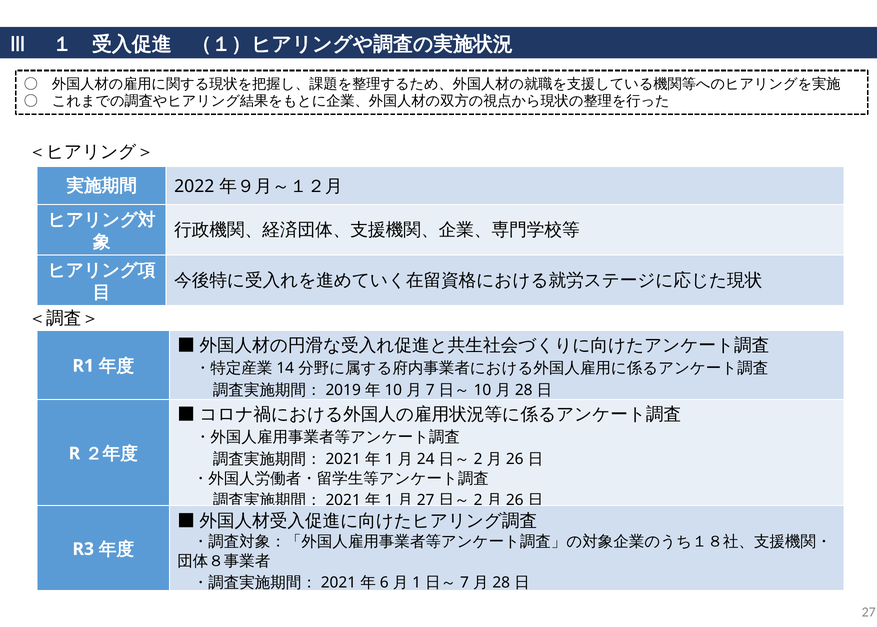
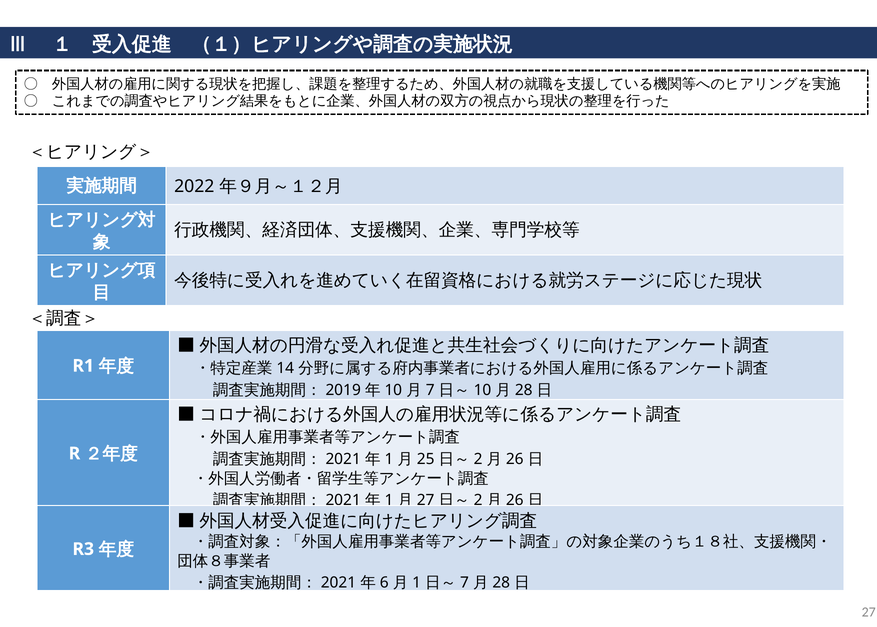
24: 24 -> 25 (426, 459)
